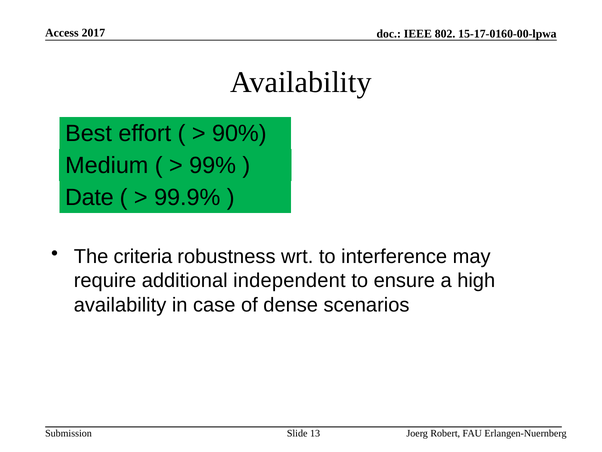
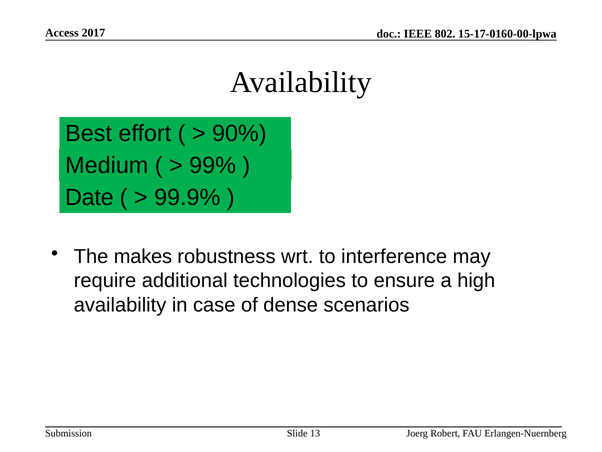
criteria: criteria -> makes (143, 256)
independent: independent -> technologies (289, 281)
